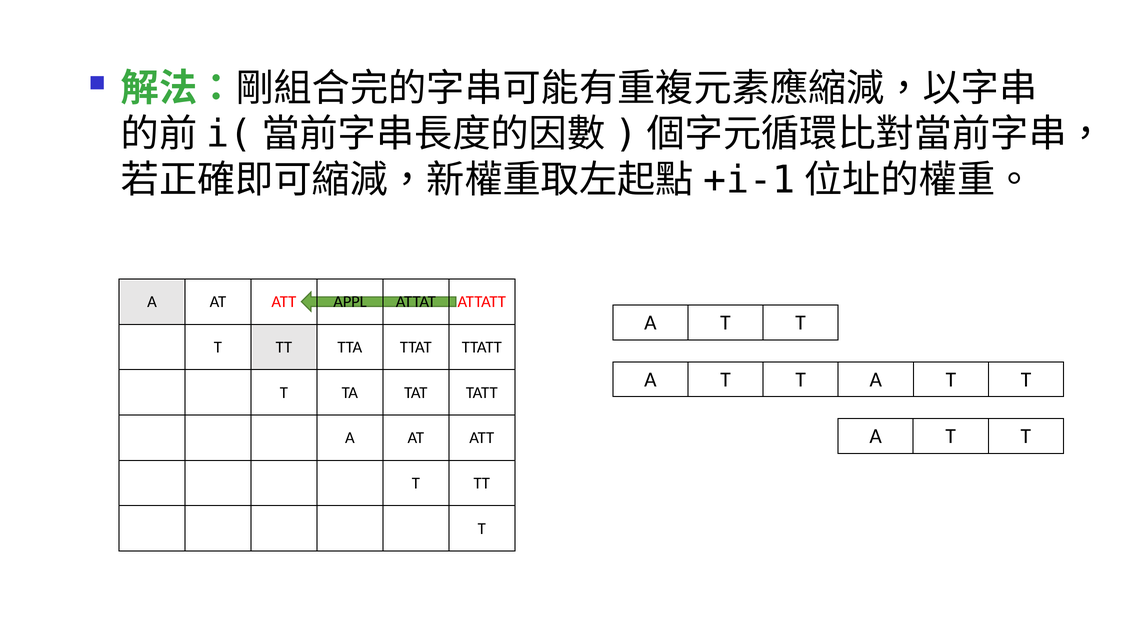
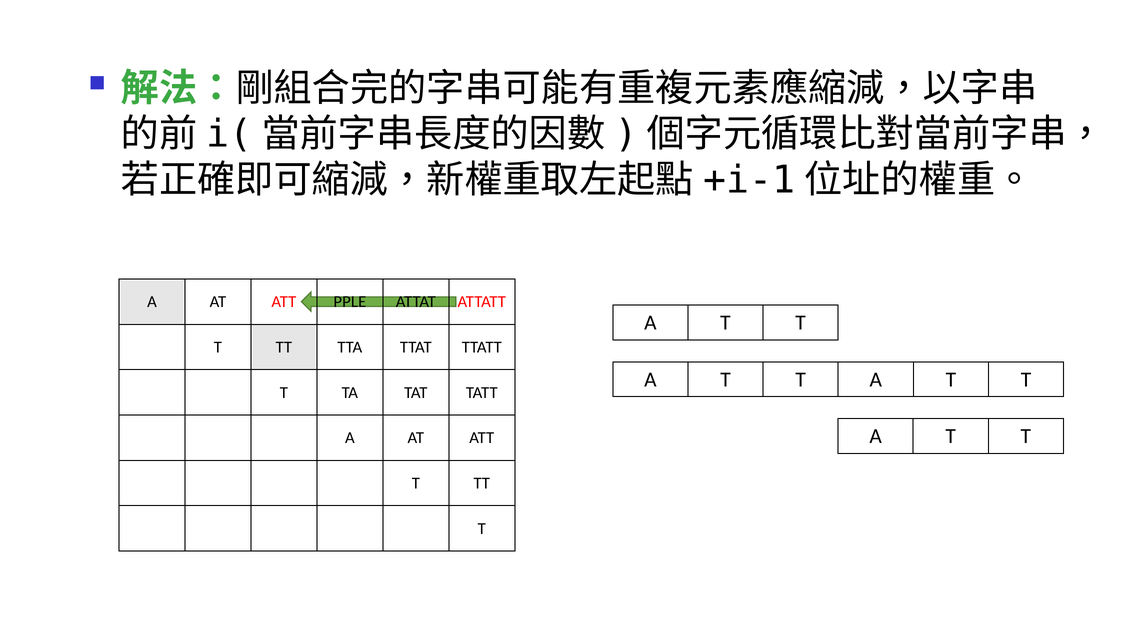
APPL: APPL -> PPLE (350, 302)
